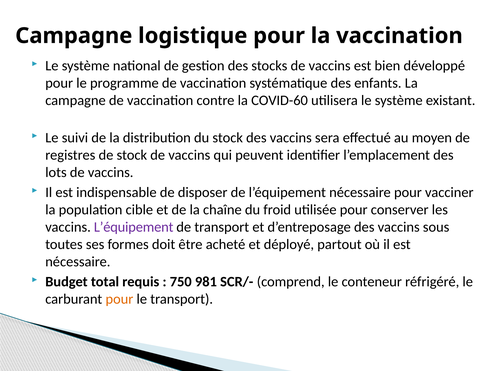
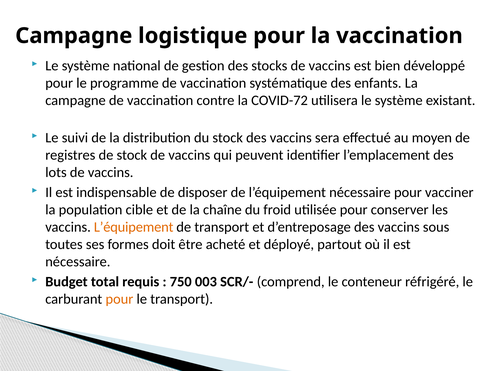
COVID-60: COVID-60 -> COVID-72 (280, 100)
L’équipement colour: purple -> orange (134, 227)
981: 981 -> 003 (206, 282)
